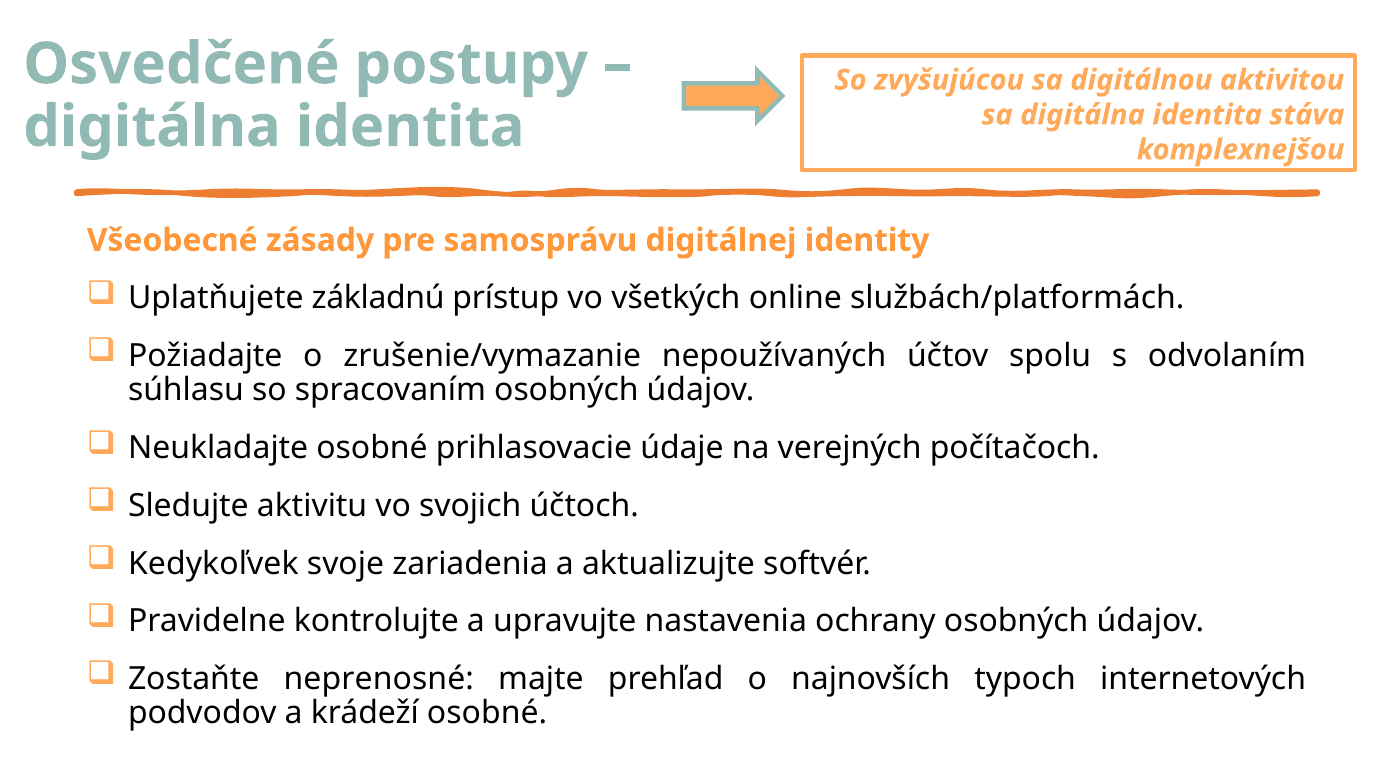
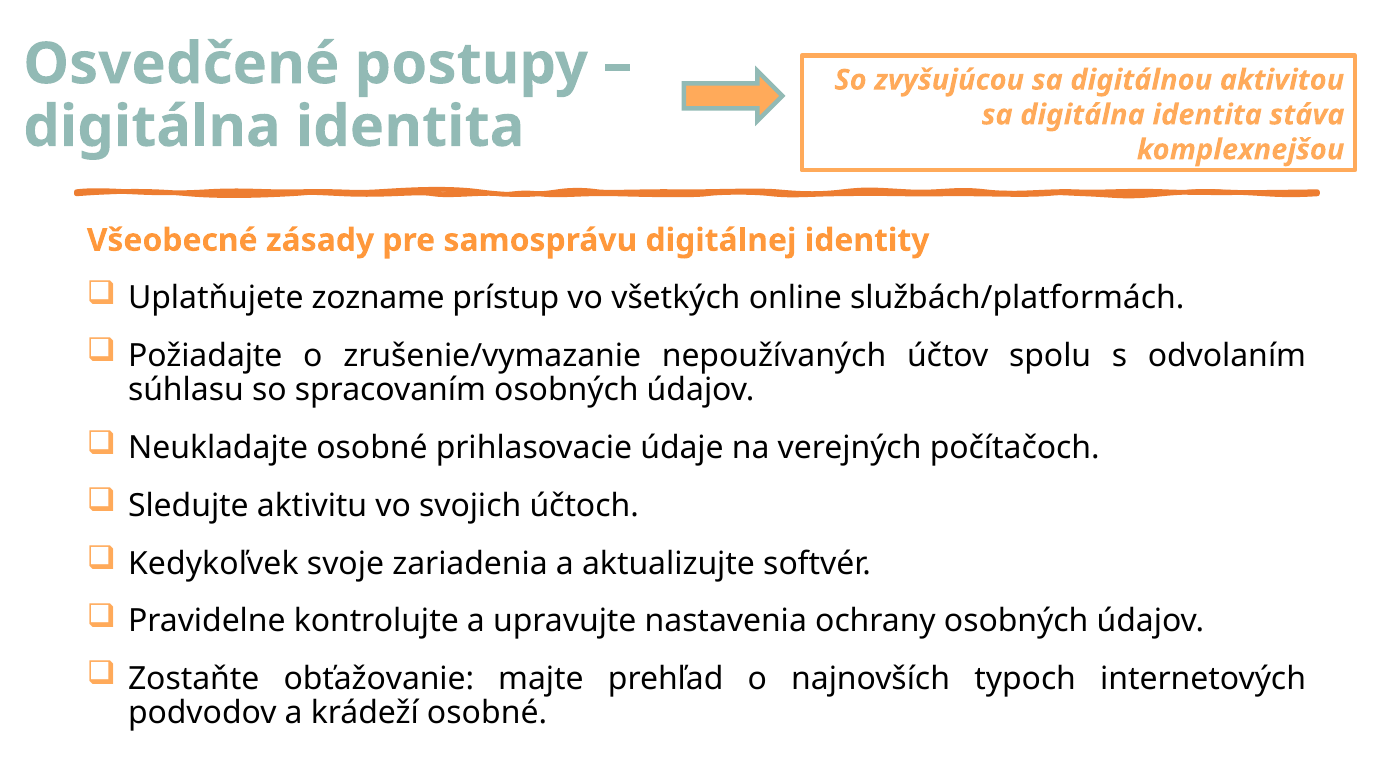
základnú: základnú -> zozname (378, 298)
neprenosné: neprenosné -> obťažovanie (379, 679)
